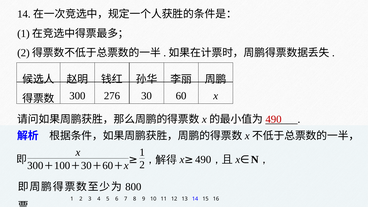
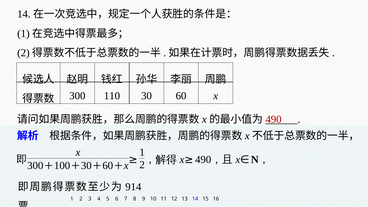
276: 276 -> 110 (112, 96)
800: 800 -> 914 (133, 187)
